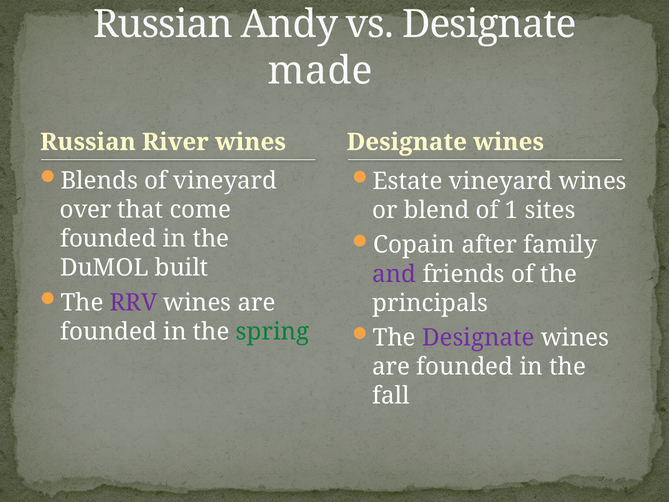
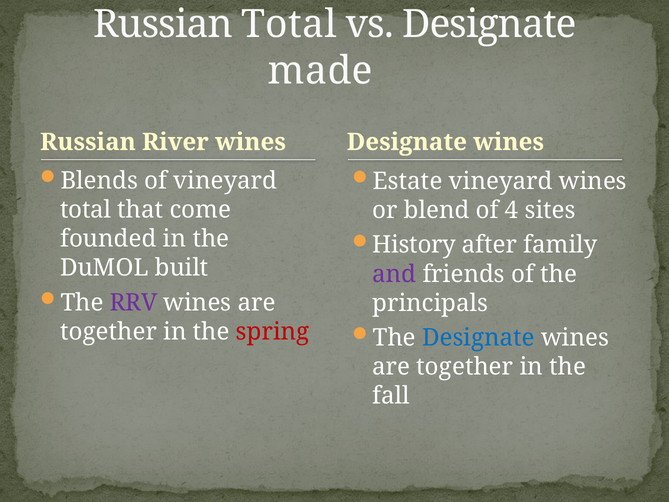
Russian Andy: Andy -> Total (289, 24)
over: over -> total (86, 210)
1: 1 -> 4 (512, 210)
Copain: Copain -> History (414, 245)
founded: founded -> together (109, 331)
spring colour: green -> red (273, 331)
Designate colour: purple -> blue (478, 338)
founded: founded -> together (465, 367)
